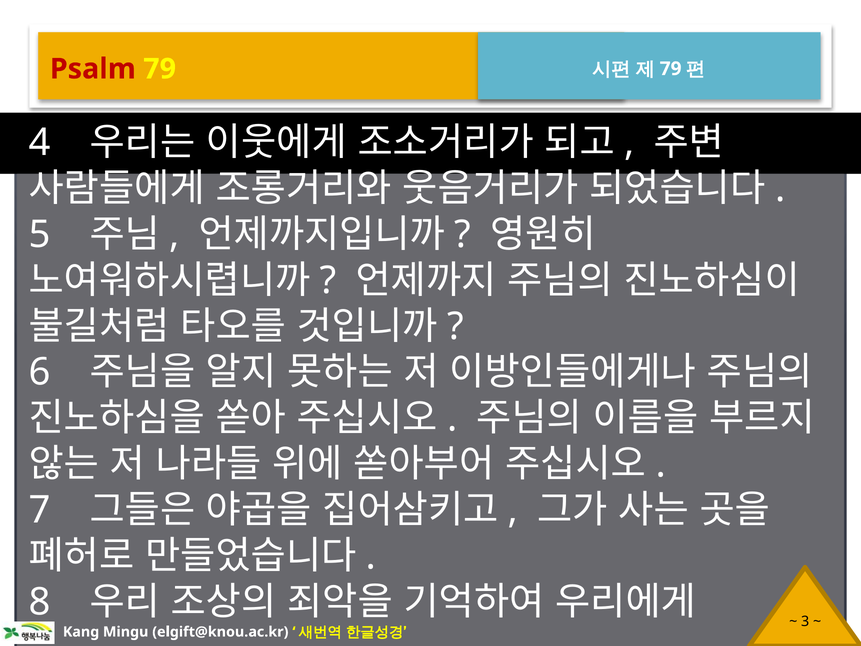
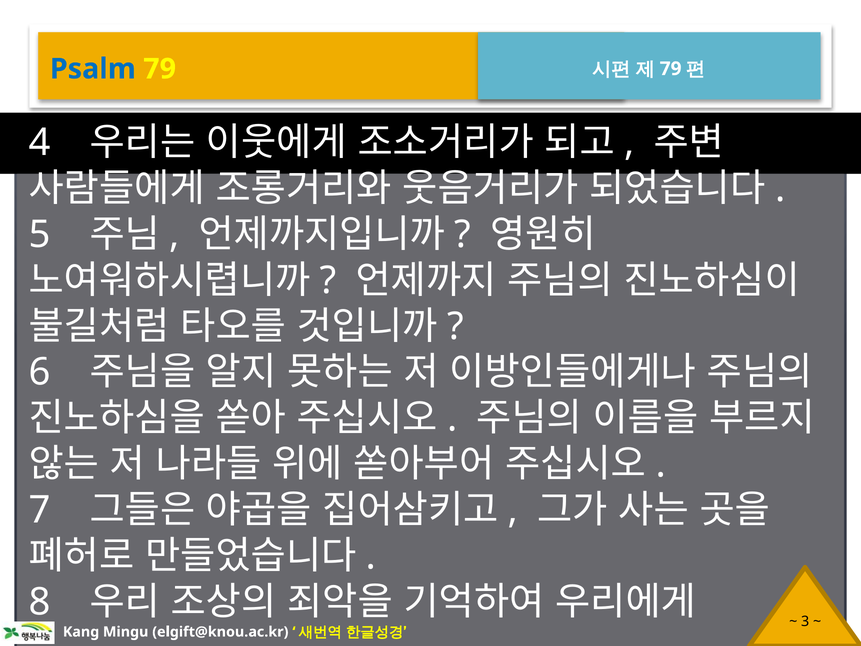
Psalm colour: red -> blue (93, 69)
